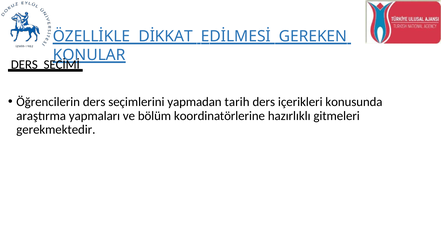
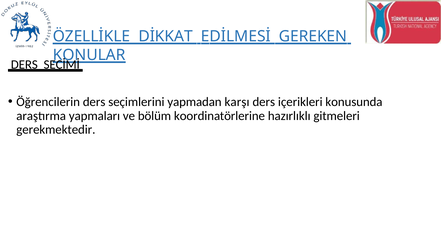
tarih: tarih -> karşı (237, 102)
